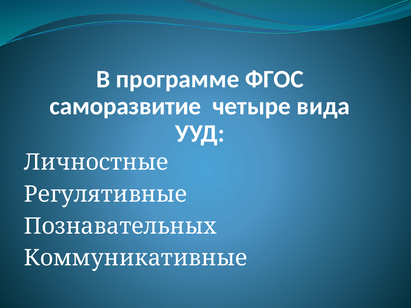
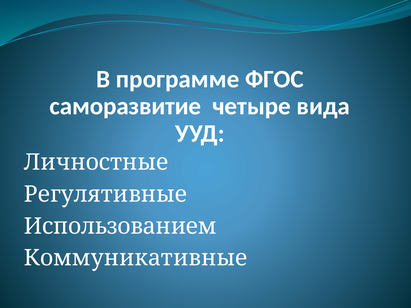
Познавательных: Познавательных -> Использованием (120, 226)
